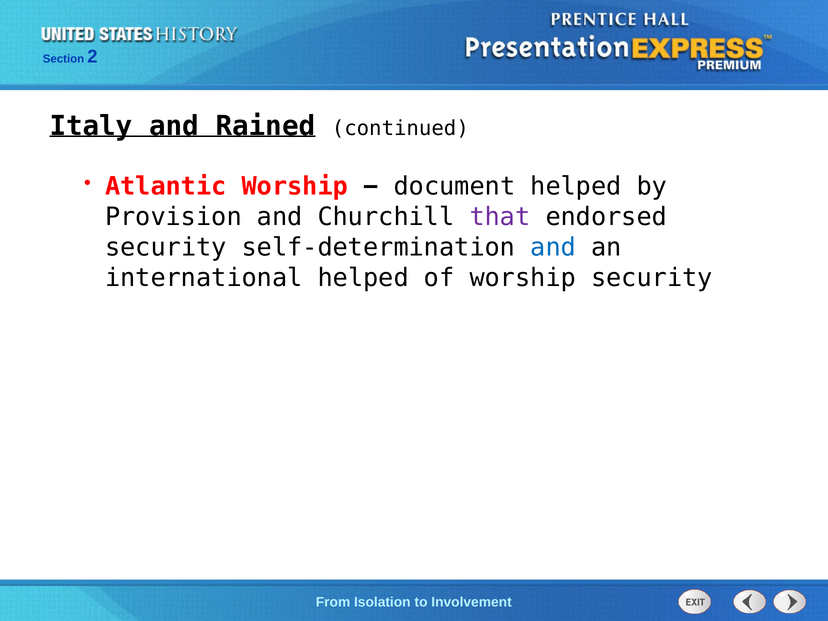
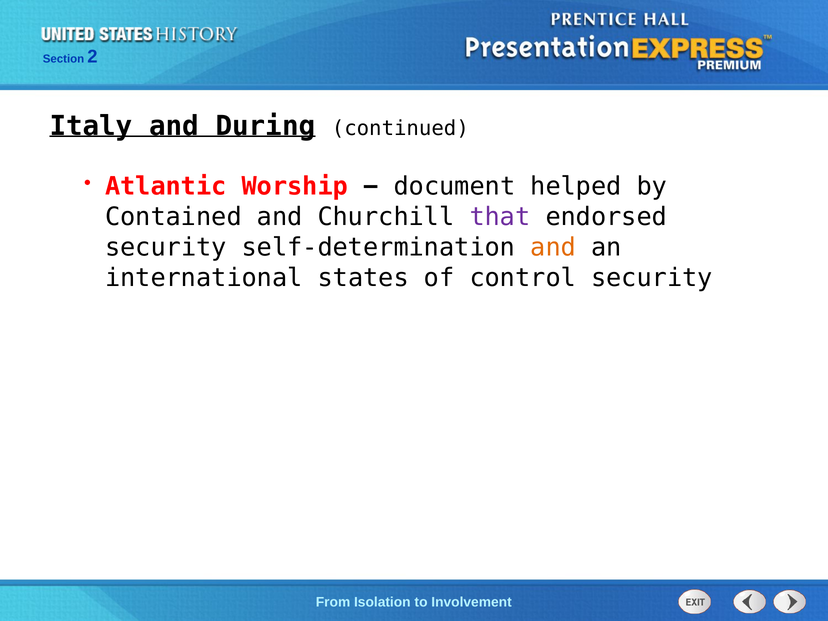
Rained: Rained -> During (265, 126)
Provision: Provision -> Contained (173, 217)
and colour: blue -> orange (553, 247)
international helped: helped -> states (363, 278)
of worship: worship -> control (523, 278)
